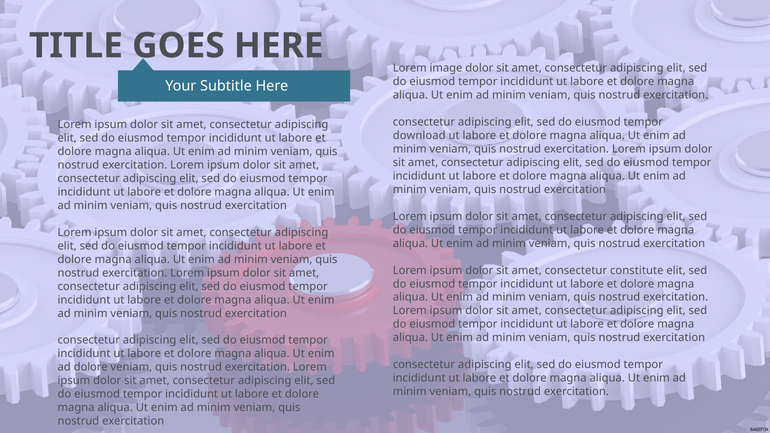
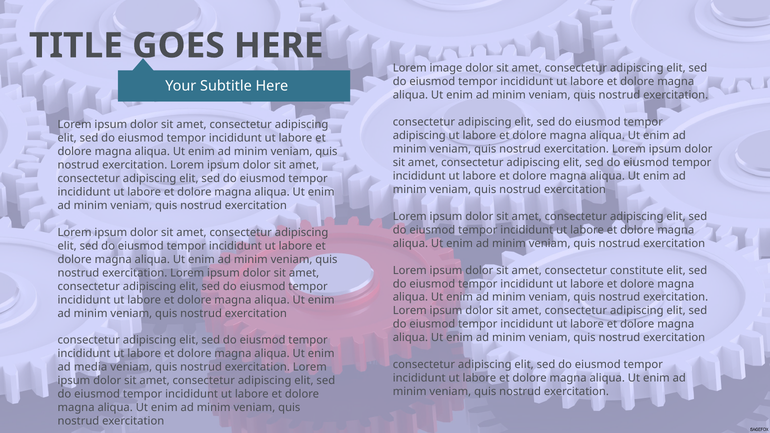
download: download -> adipiscing (419, 136)
ad dolore: dolore -> media (91, 367)
